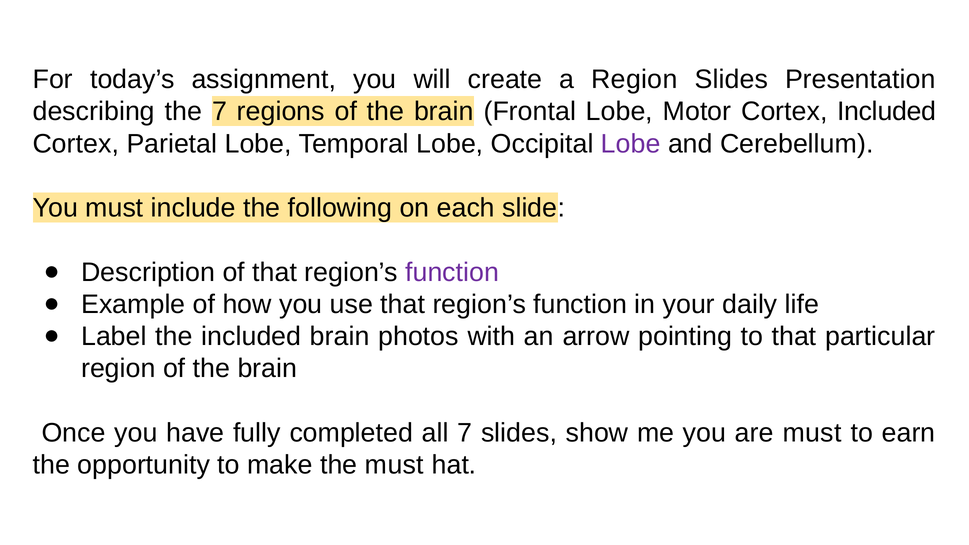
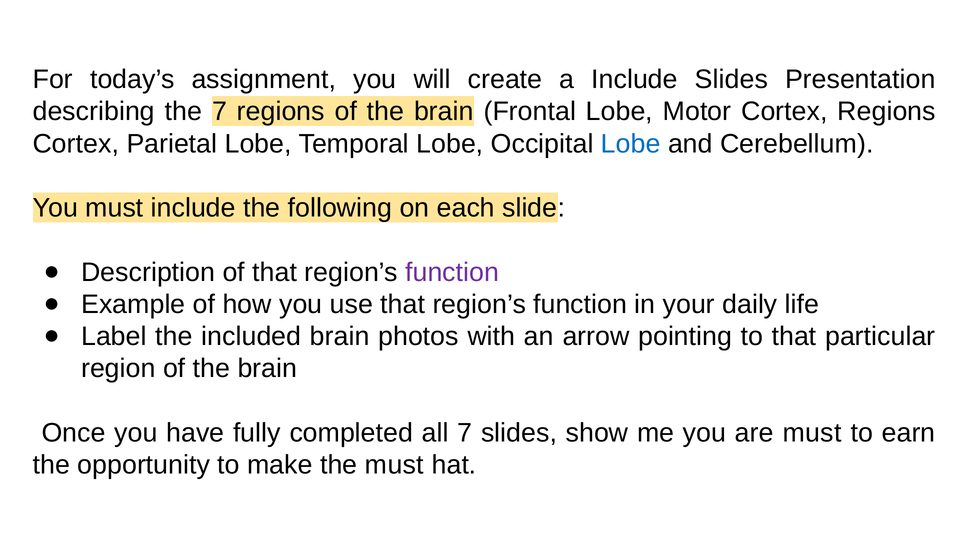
a Region: Region -> Include (635, 79)
Cortex Included: Included -> Regions (887, 112)
Lobe colour: purple -> blue (631, 144)
